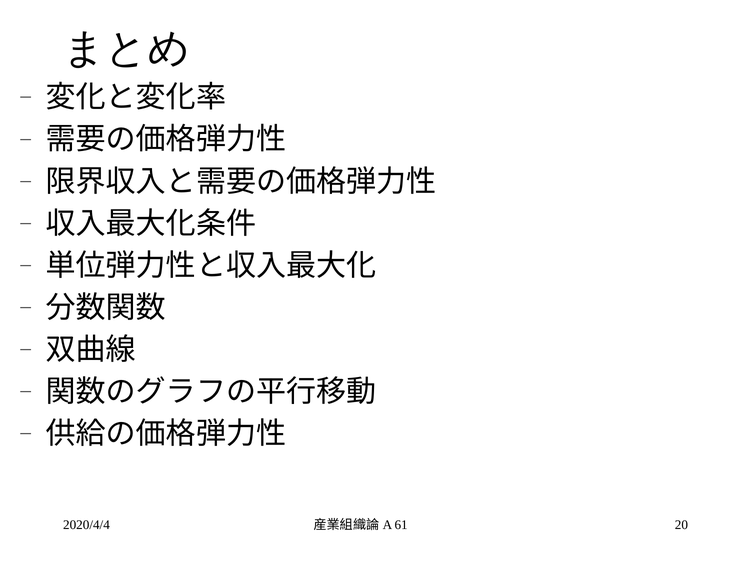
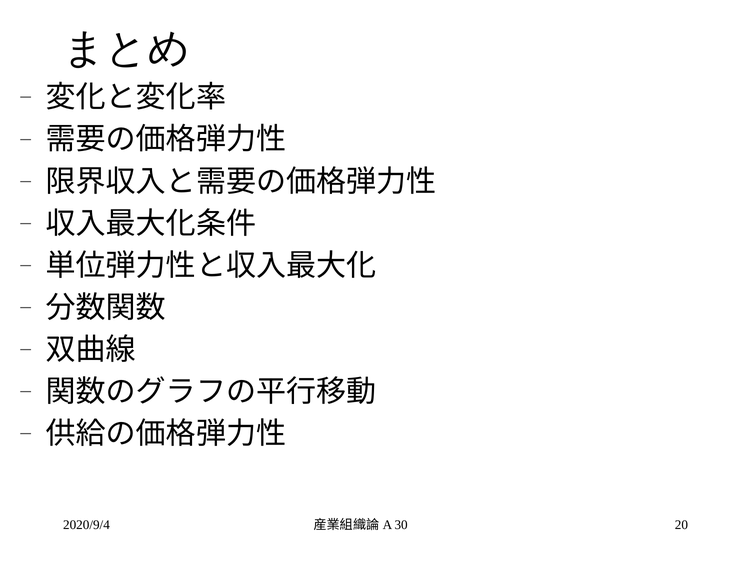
2020/4/4: 2020/4/4 -> 2020/9/4 (86, 525)
61: 61 -> 30 (401, 525)
